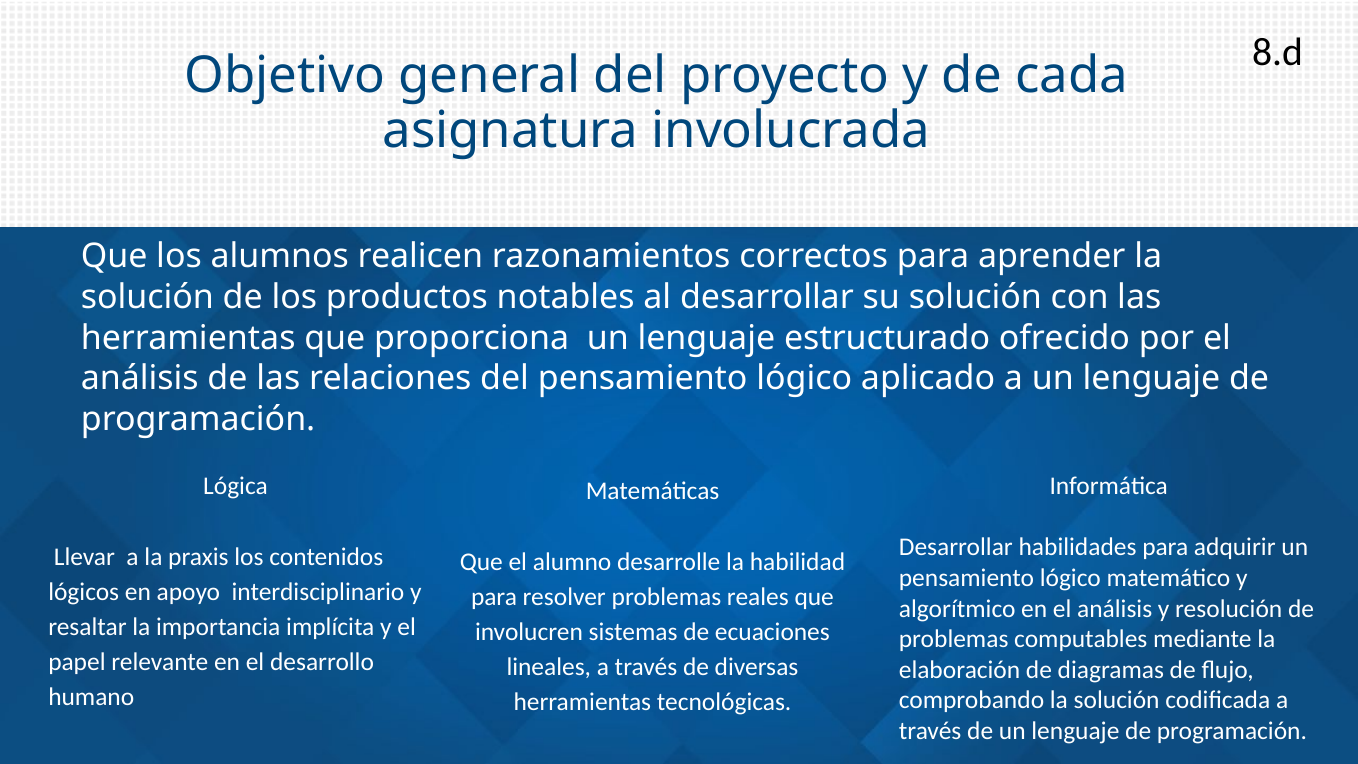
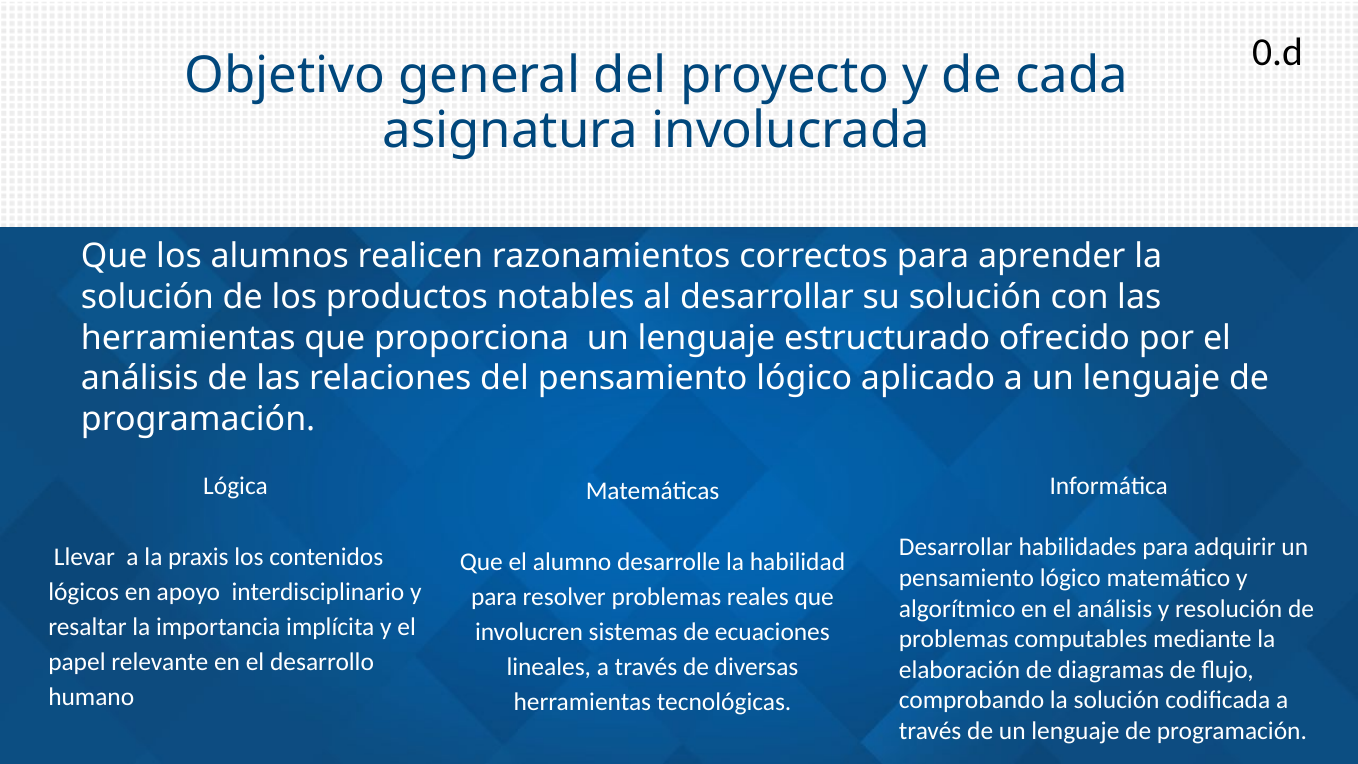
8.d: 8.d -> 0.d (1278, 52)
